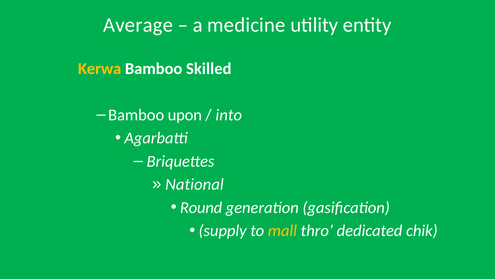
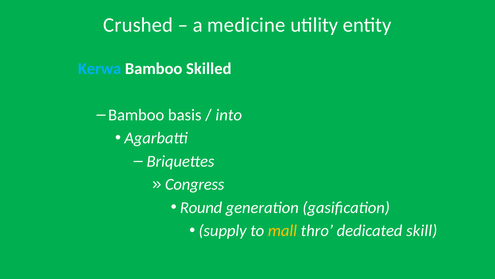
Average: Average -> Crushed (138, 25)
Kerwa colour: yellow -> light blue (100, 69)
upon: upon -> basis (185, 115)
National: National -> Congress (195, 184)
chik: chik -> skill (422, 230)
